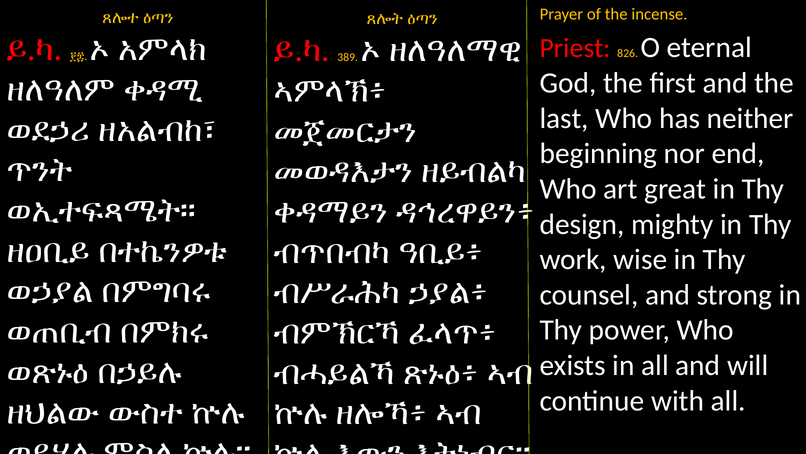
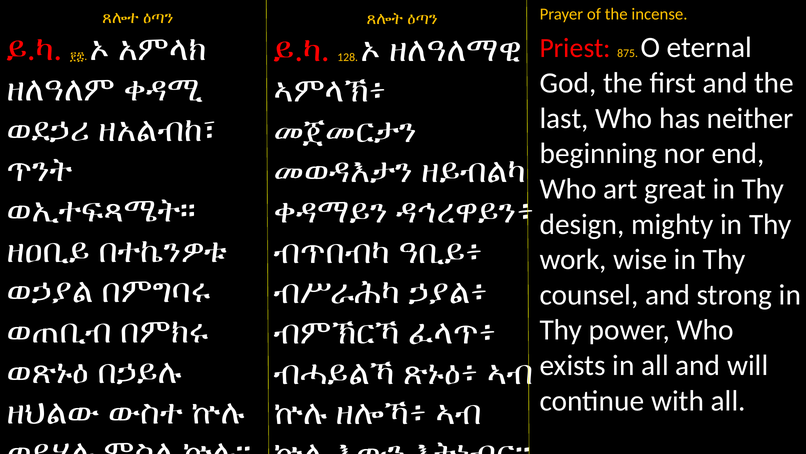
389: 389 -> 128 (348, 57)
826: 826 -> 875 (628, 53)
